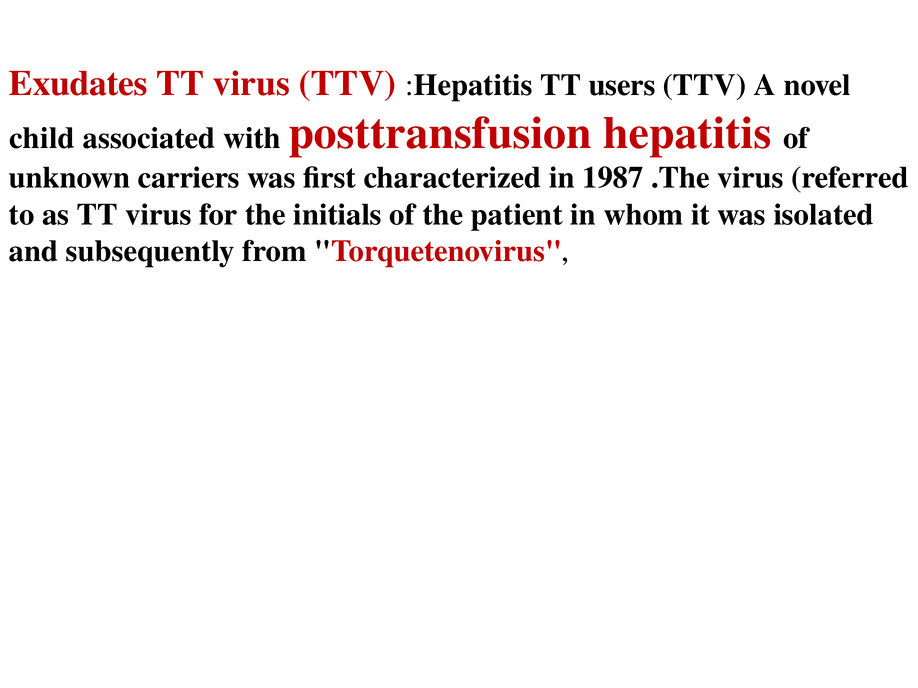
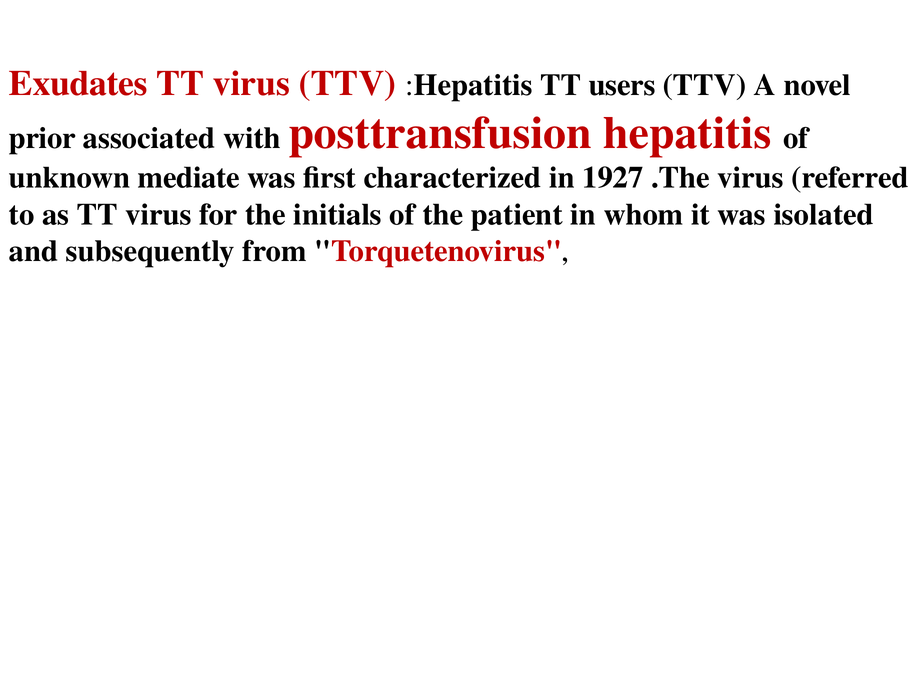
child: child -> prior (42, 138)
carriers: carriers -> mediate (189, 178)
1987: 1987 -> 1927 (613, 178)
